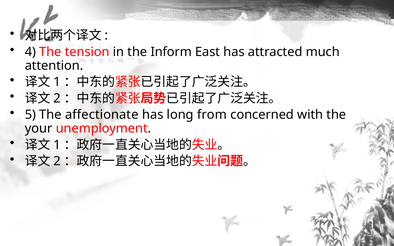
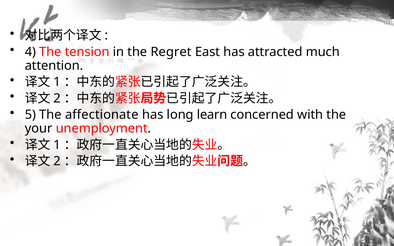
Inform: Inform -> Regret (171, 52)
from: from -> learn (212, 115)
